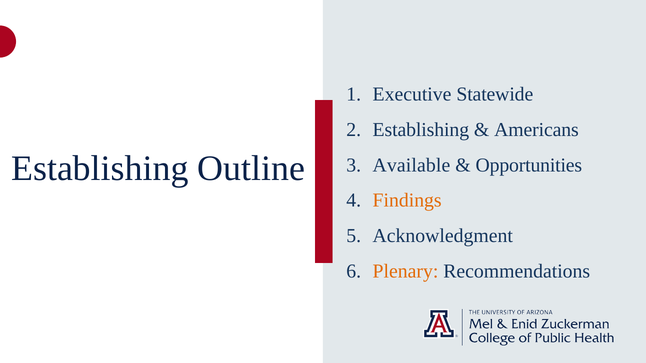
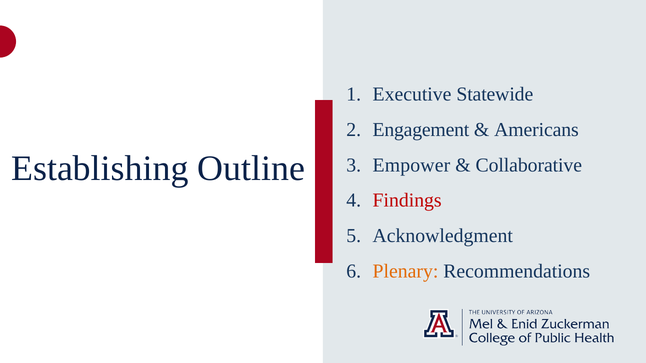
Establishing: Establishing -> Engagement (421, 130)
Available: Available -> Empower (411, 165)
Opportunities: Opportunities -> Collaborative (529, 165)
Findings colour: orange -> red (407, 201)
